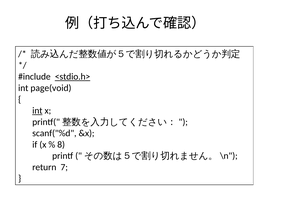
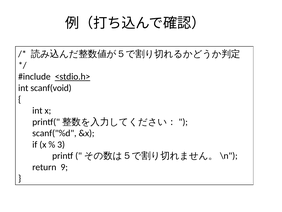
page(void: page(void -> scanf(void (51, 88)
int underline: present -> none (37, 110)
8: 8 -> 3 (61, 144)
7: 7 -> 9 (64, 167)
